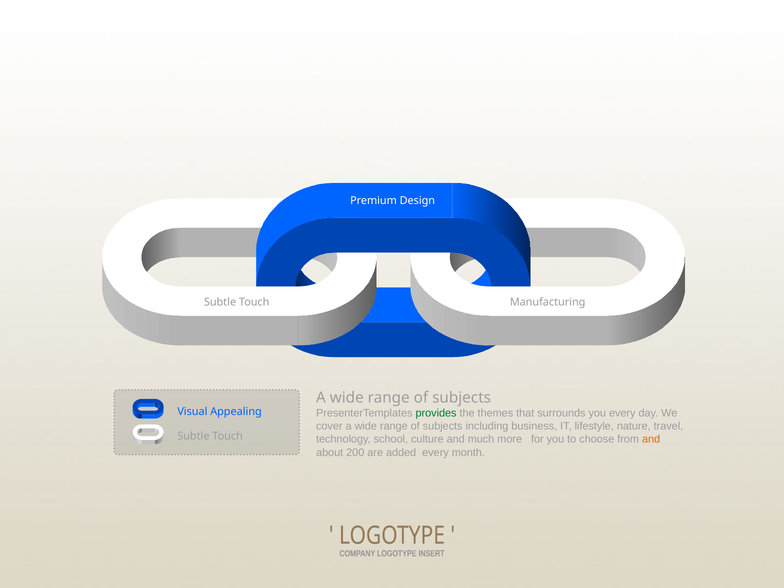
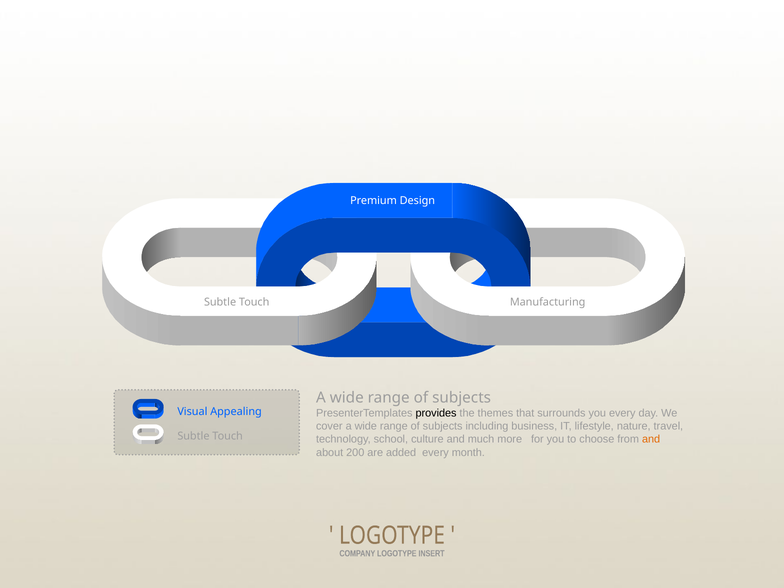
provides colour: green -> black (436, 413)
